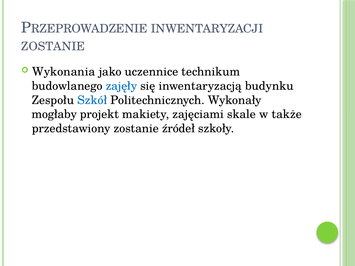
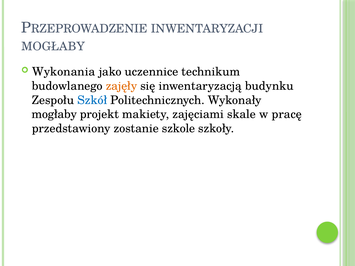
ZOSTANIE: ZOSTANIE -> MOGŁABY (53, 46)
zajęły colour: blue -> orange (122, 86)
także: także -> pracę (287, 114)
źródeł: źródeł -> szkole (179, 129)
